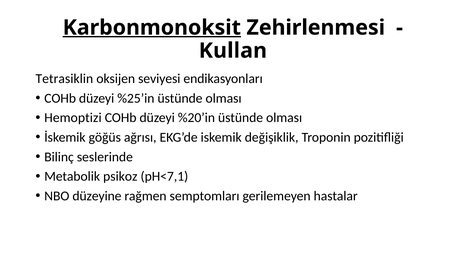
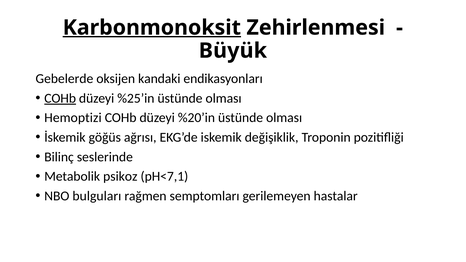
Kullan: Kullan -> Büyük (233, 51)
Tetrasiklin: Tetrasiklin -> Gebelerde (64, 79)
seviyesi: seviyesi -> kandaki (159, 79)
COHb underline: none -> present (60, 98)
düzeyine: düzeyine -> bulguları (97, 196)
